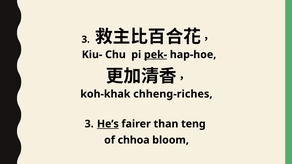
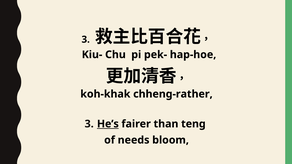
pek- underline: present -> none (156, 55)
chheng-riches: chheng-riches -> chheng-rather (173, 94)
chhoa: chhoa -> needs (134, 140)
